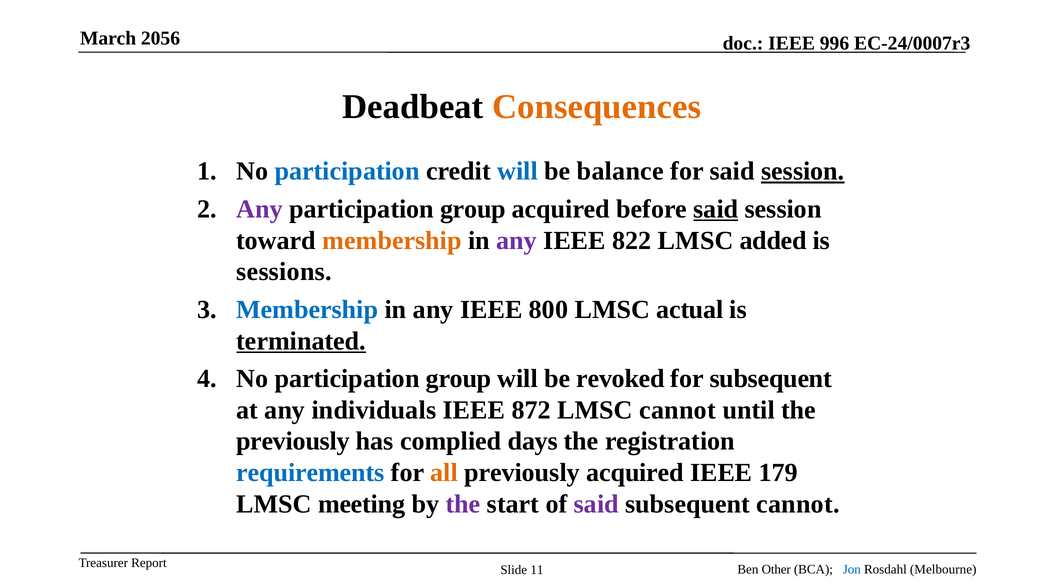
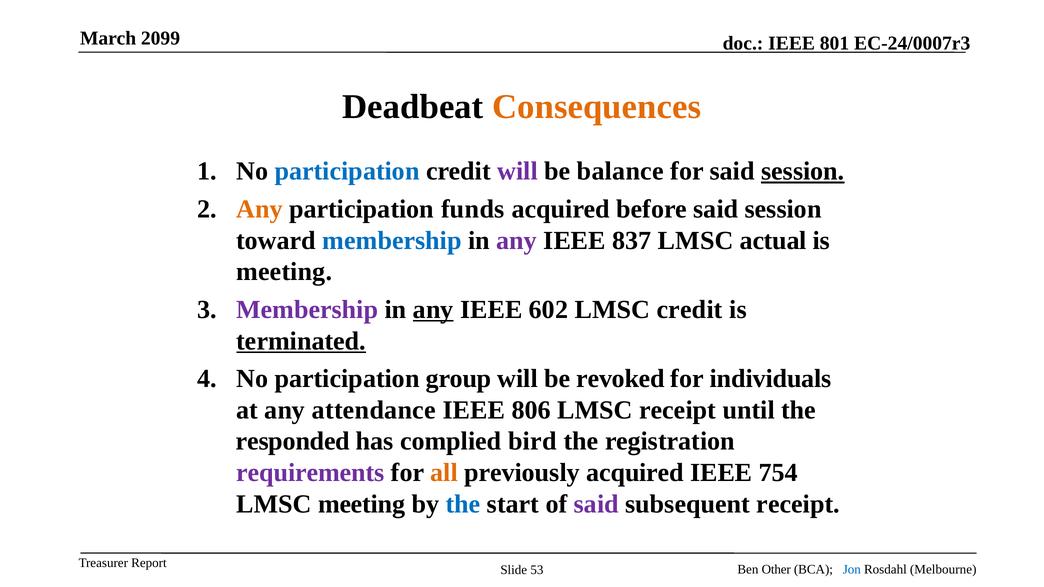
2056: 2056 -> 2099 (161, 38)
996: 996 -> 801 (834, 44)
will colour: blue -> purple (518, 171)
Any colour: purple -> orange (259, 209)
group: group -> funds (473, 209)
said underline: present -> none (716, 209)
membership colour: orange -> blue (392, 241)
822: 822 -> 837 (632, 241)
added: added -> actual (773, 241)
sessions: sessions -> meeting (284, 272)
Membership colour: blue -> purple (307, 310)
any underline: none -> present (433, 310)
800: 800 -> 602 (549, 310)
LMSC actual: actual -> credit (690, 310)
for subsequent: subsequent -> individuals (771, 379)
individuals: individuals -> attendance (374, 410)
872: 872 -> 806 (531, 410)
LMSC cannot: cannot -> receipt (678, 410)
previously: previously -> responded (293, 442)
days: days -> bird (532, 442)
requirements colour: blue -> purple (310, 473)
179: 179 -> 754 (778, 473)
the colour: purple -> blue (463, 504)
subsequent cannot: cannot -> receipt (798, 504)
11: 11 -> 53 (537, 570)
